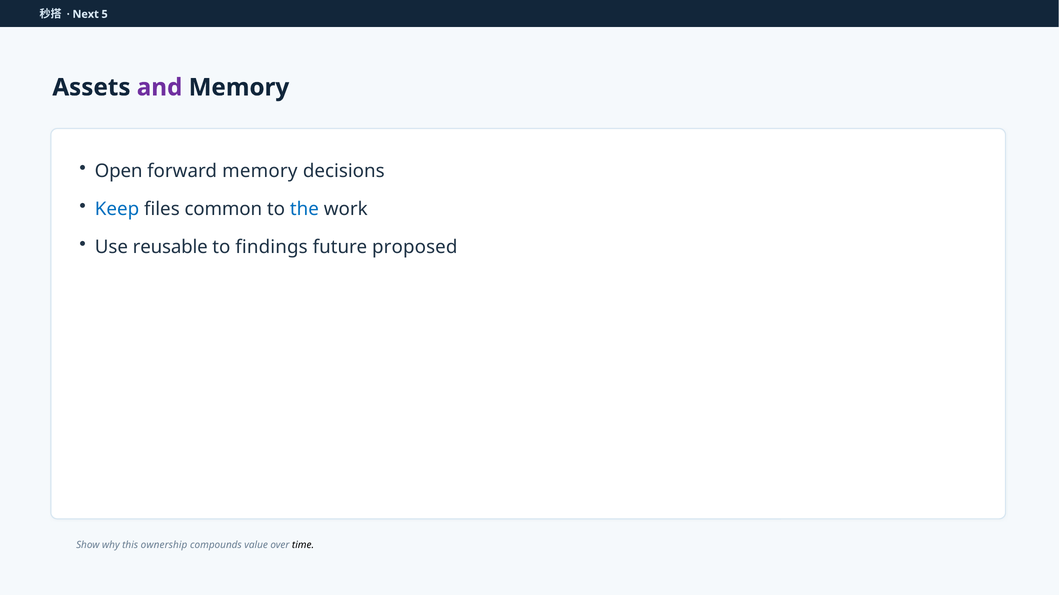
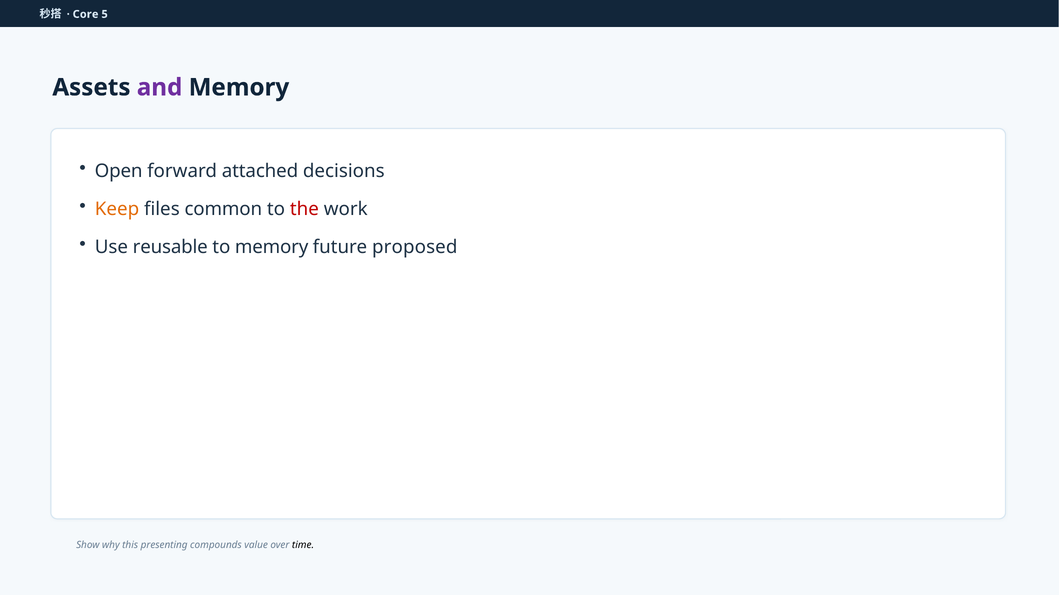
Next: Next -> Core (86, 14)
forward memory: memory -> attached (260, 171)
Keep colour: blue -> orange (117, 209)
the colour: blue -> red (304, 209)
to findings: findings -> memory (272, 247)
ownership: ownership -> presenting (164, 546)
